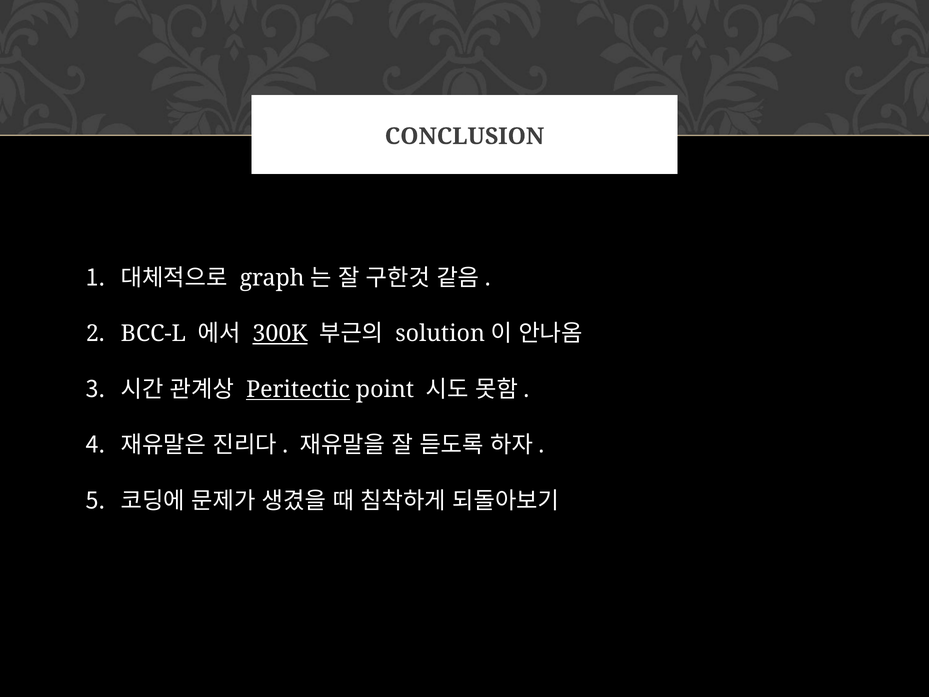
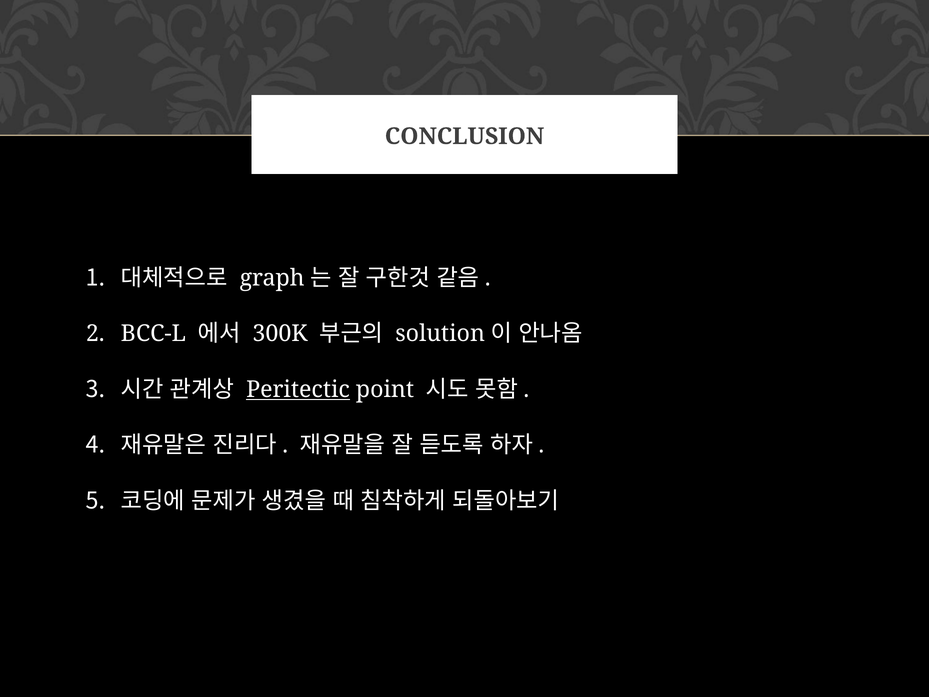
300K underline: present -> none (280, 334)
